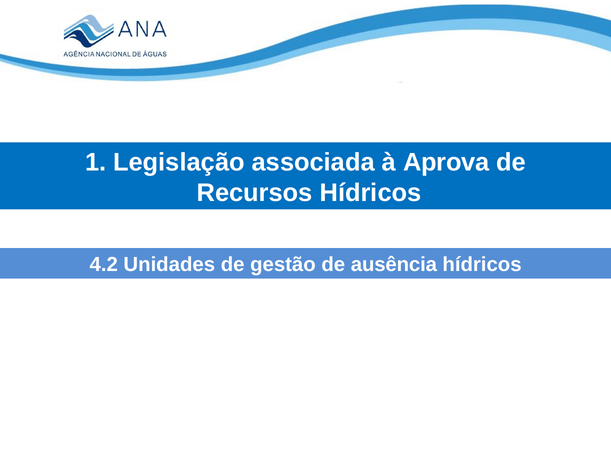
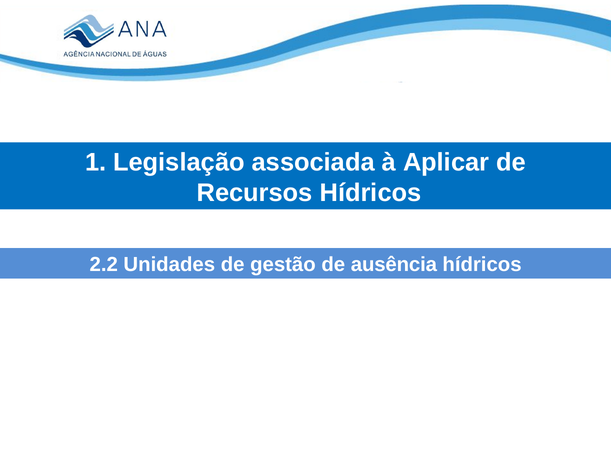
Aprova: Aprova -> Aplicar (446, 162)
4.2: 4.2 -> 2.2 (104, 265)
